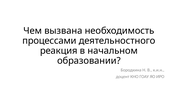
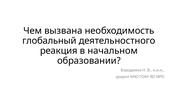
процессами: процессами -> глобальный (49, 41)
